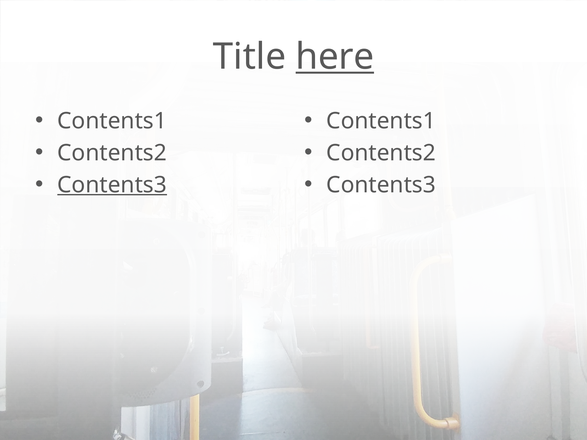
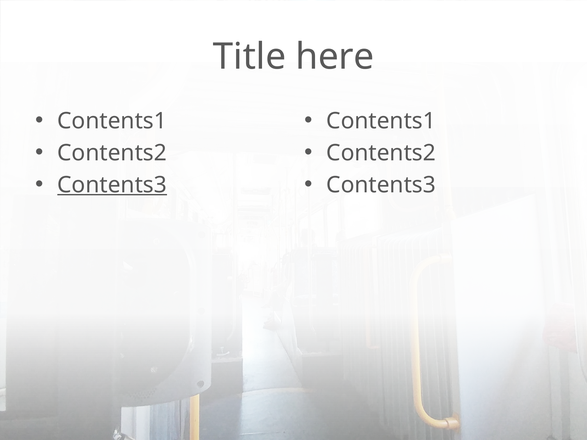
here underline: present -> none (335, 57)
